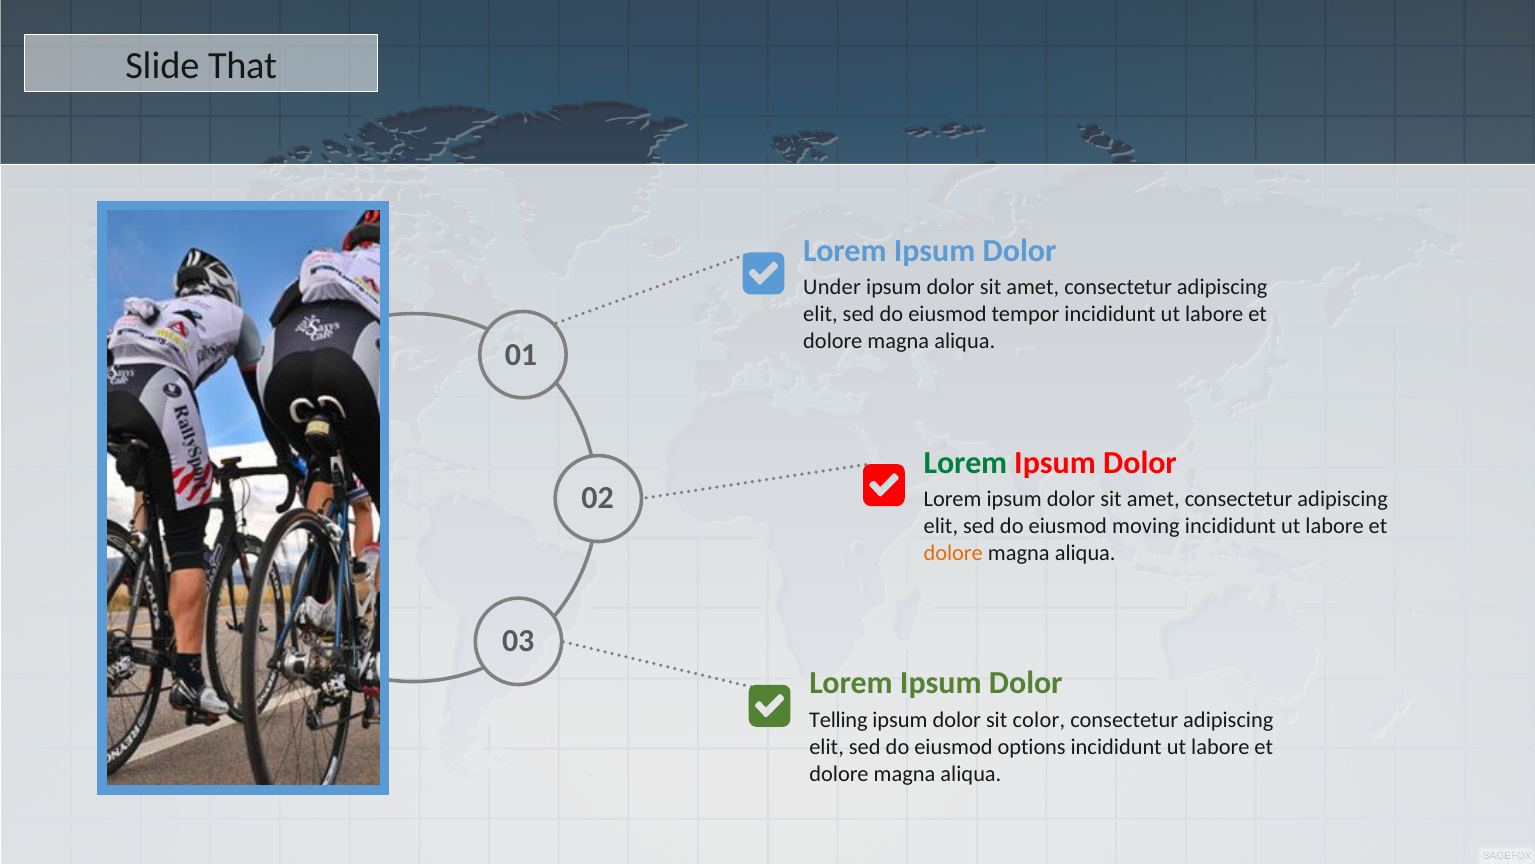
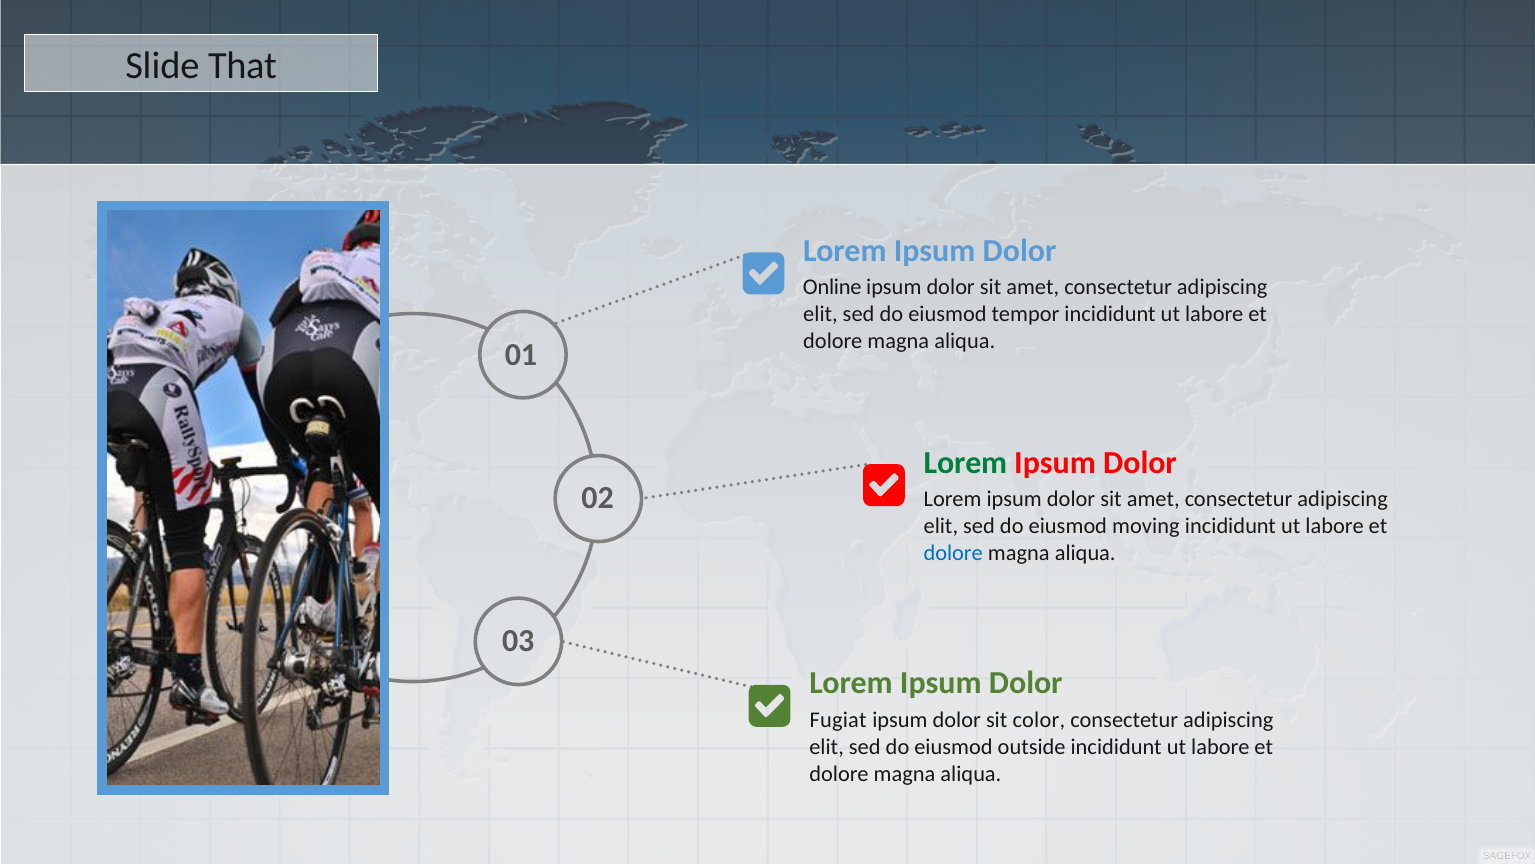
Under: Under -> Online (832, 287)
dolore colour: orange -> blue (953, 553)
Telling: Telling -> Fugiat (838, 719)
options: options -> outside (1032, 746)
